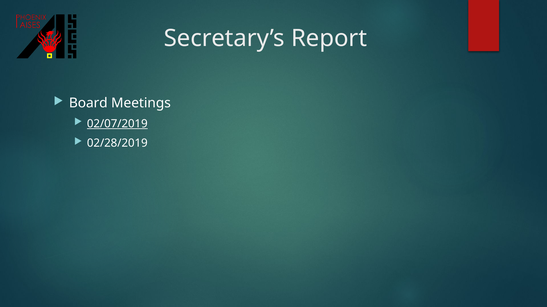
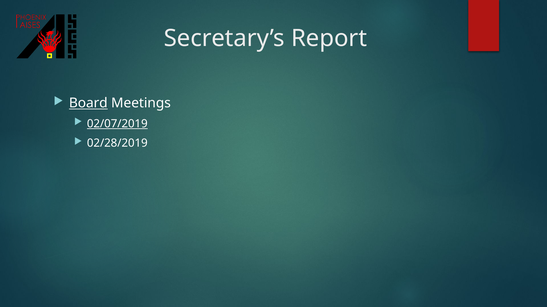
Board underline: none -> present (88, 103)
